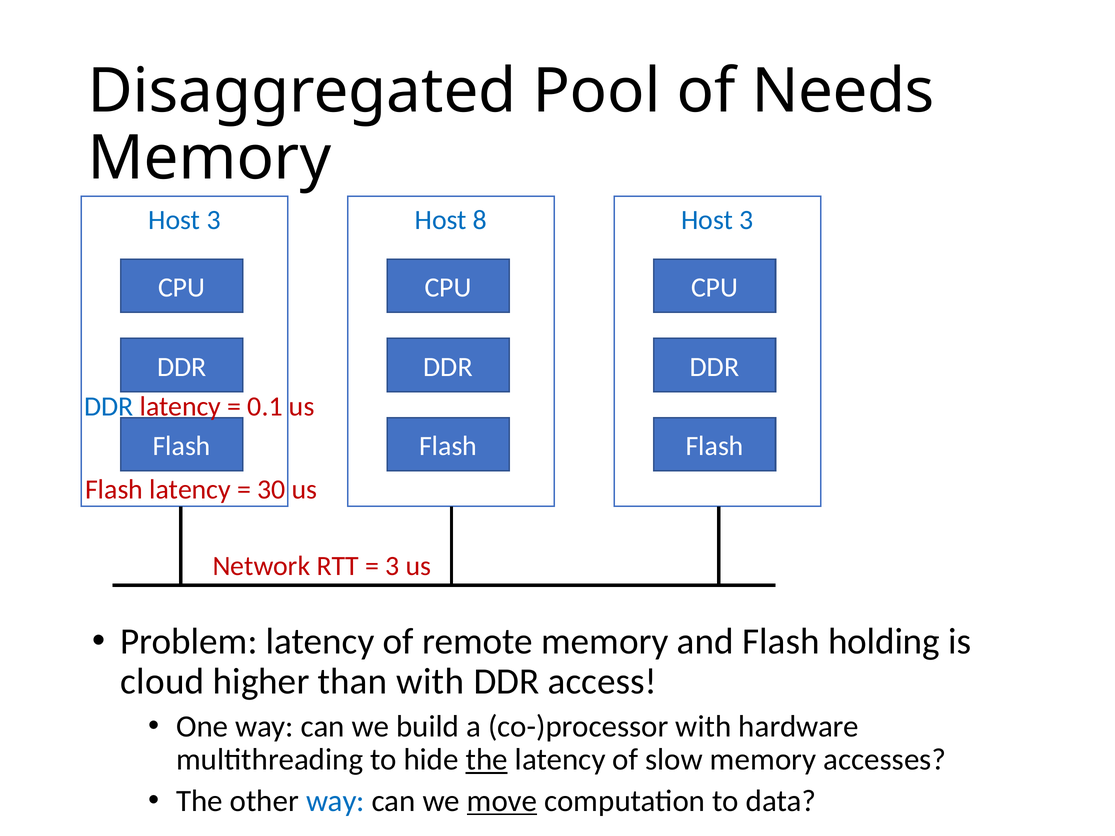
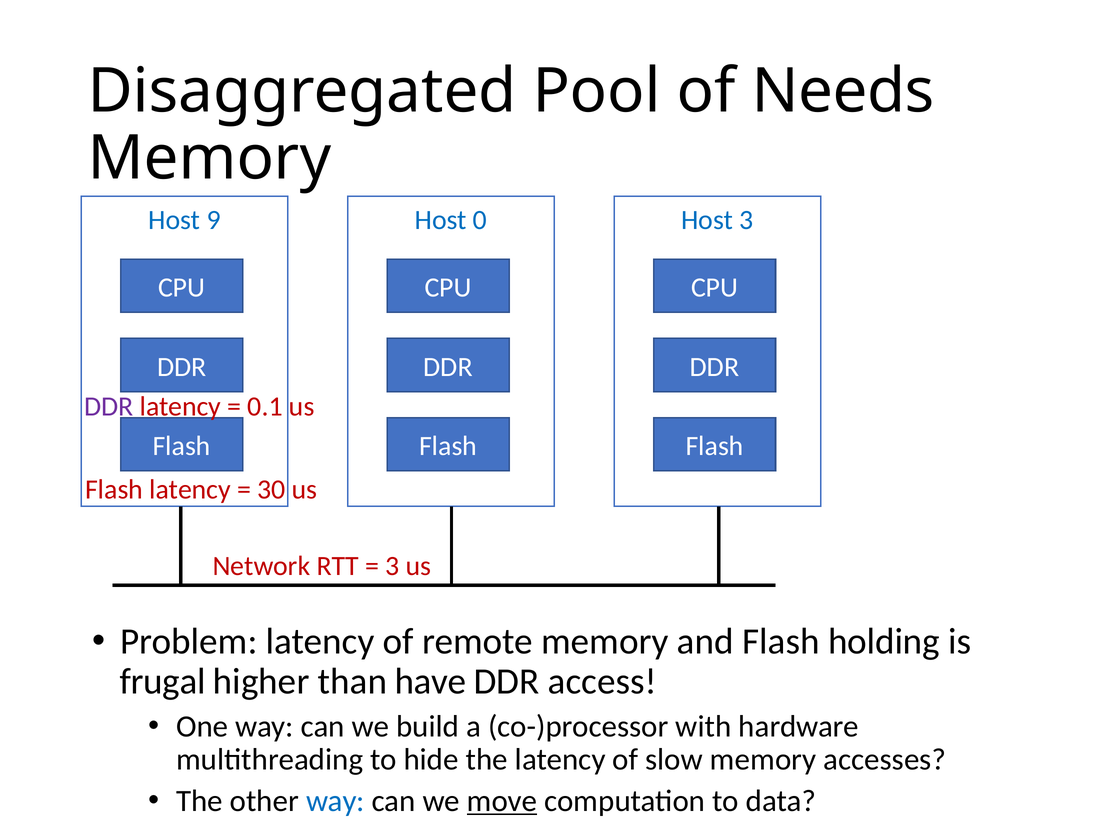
3: 3 -> 9 (214, 220)
8: 8 -> 0 (480, 220)
DDR colour: blue -> purple (109, 407)
cloud: cloud -> frugal (163, 682)
than with: with -> have (431, 682)
the underline: present -> none (487, 760)
